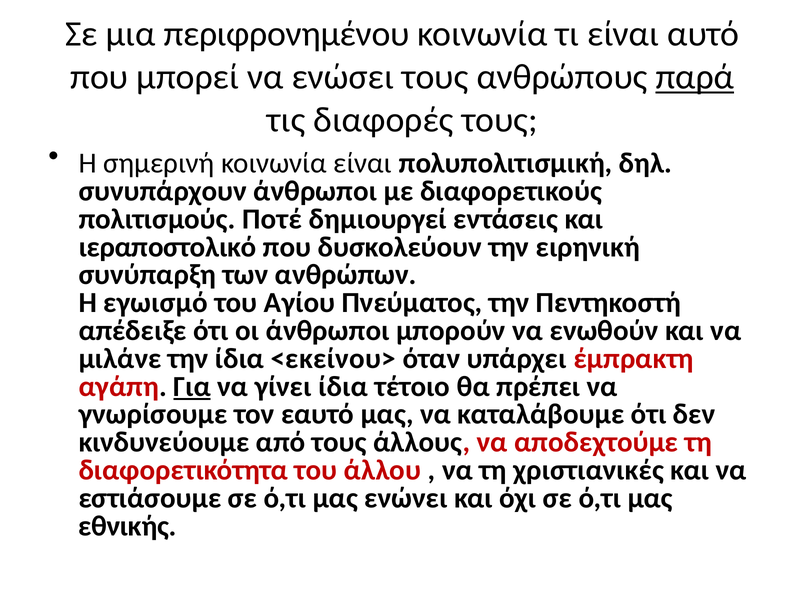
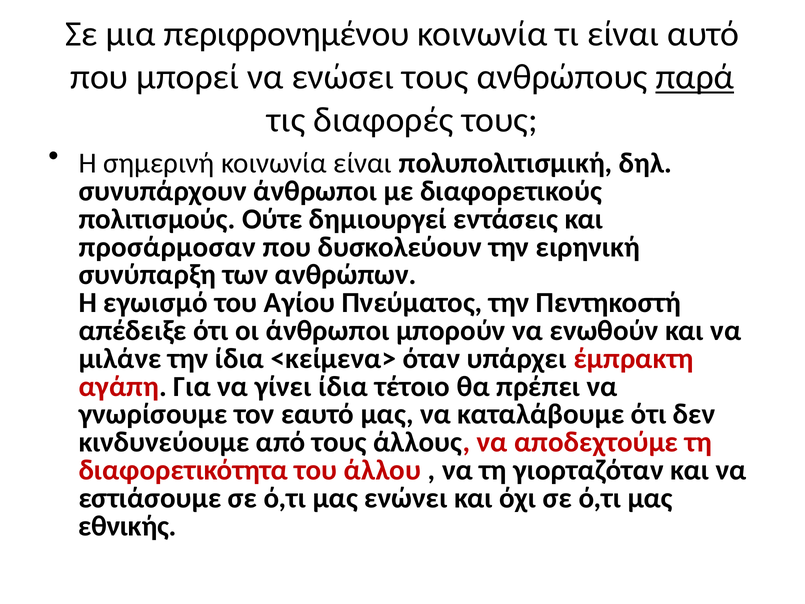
Ποτέ: Ποτέ -> Ούτε (272, 219)
ιεραποστολικό: ιεραποστολικό -> προσάρμοσαν (167, 247)
<εκείνου>: <εκείνου> -> <κείμενα> (333, 358)
Για underline: present -> none (192, 386)
χριστιανικές: χριστιανικές -> γιορταζόταν (588, 470)
